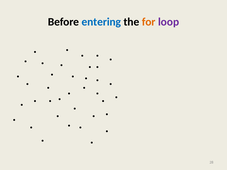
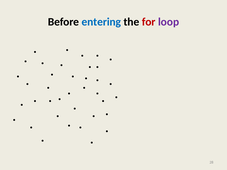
for colour: orange -> red (149, 22)
